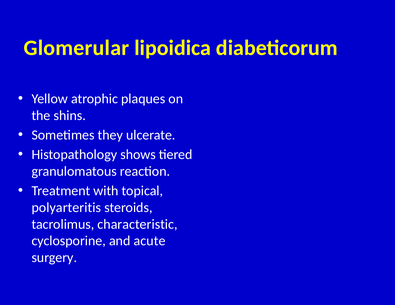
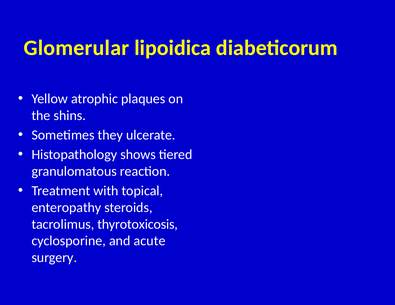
polyarteritis: polyarteritis -> enteropathy (66, 208)
characteristic: characteristic -> thyrotoxicosis (138, 224)
